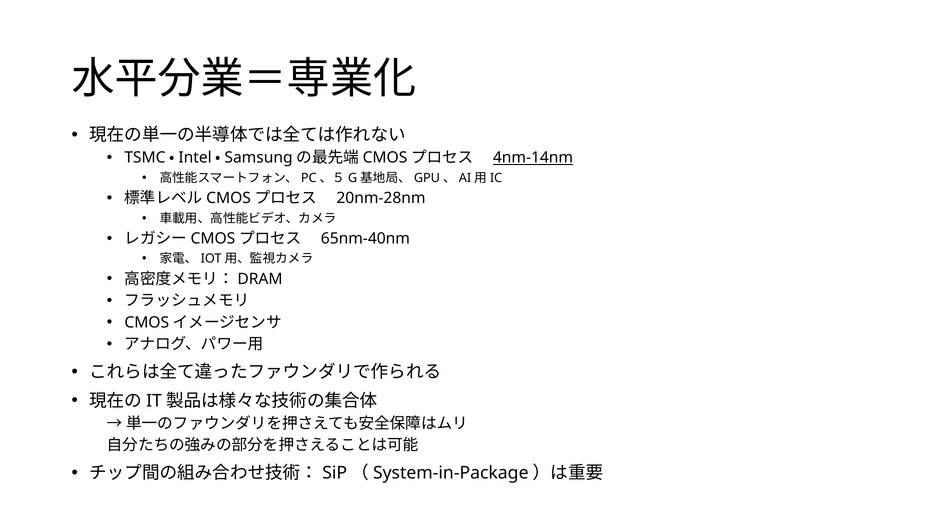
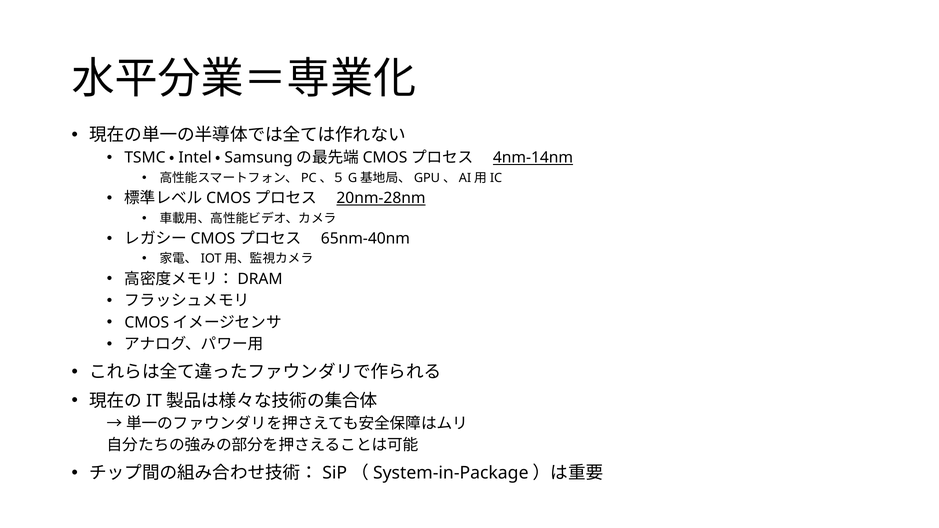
20nm-28nm underline: none -> present (381, 198)
